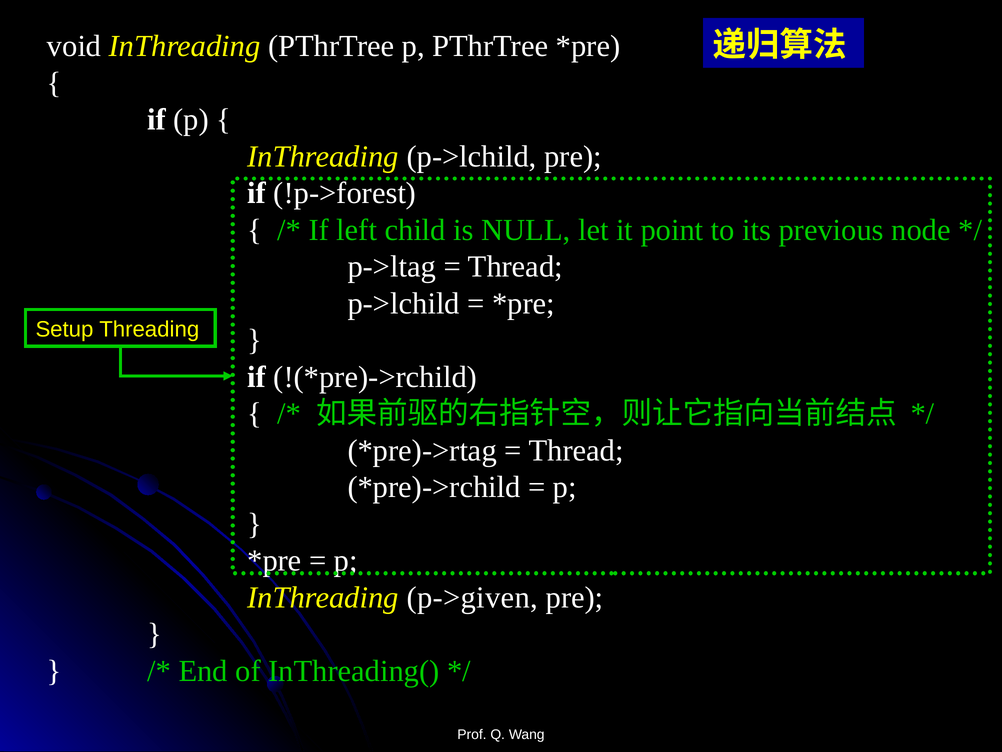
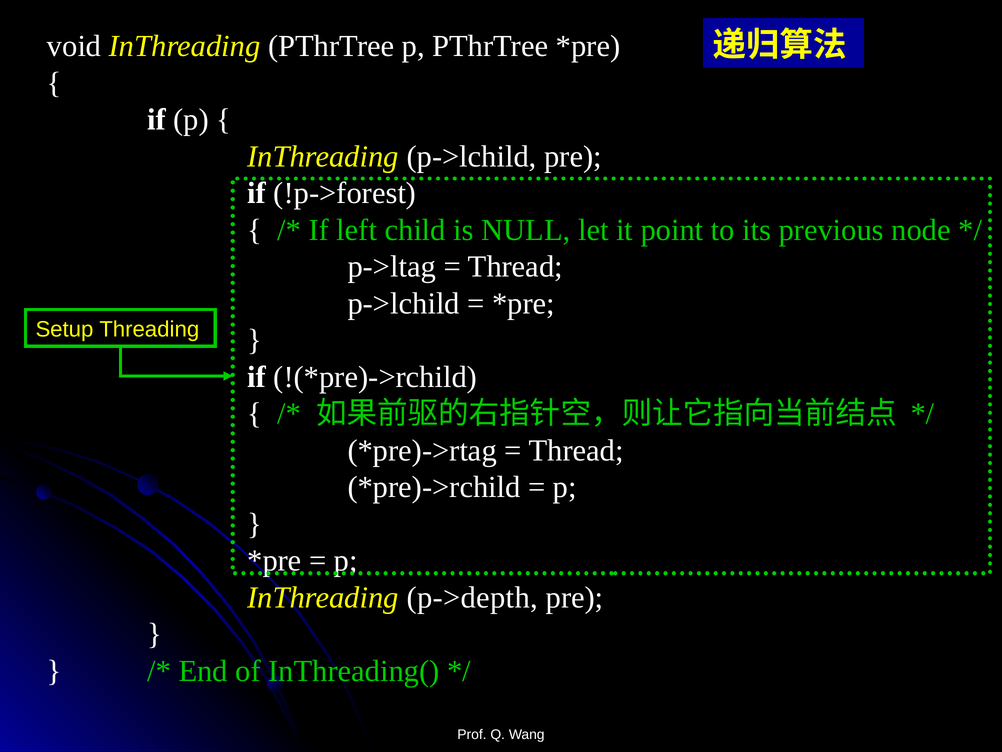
p->given: p->given -> p->depth (472, 597)
